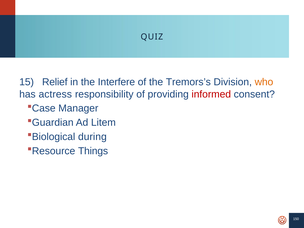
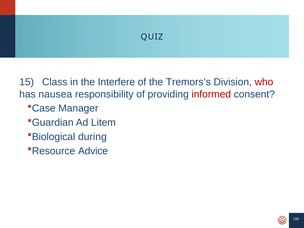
Relief: Relief -> Class (55, 82)
who colour: orange -> red (264, 82)
actress: actress -> nausea (55, 94)
Things: Things -> Advice (93, 151)
